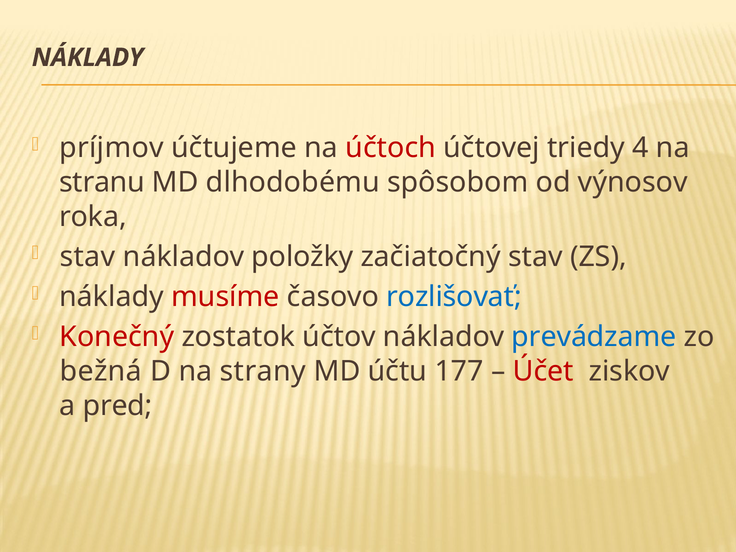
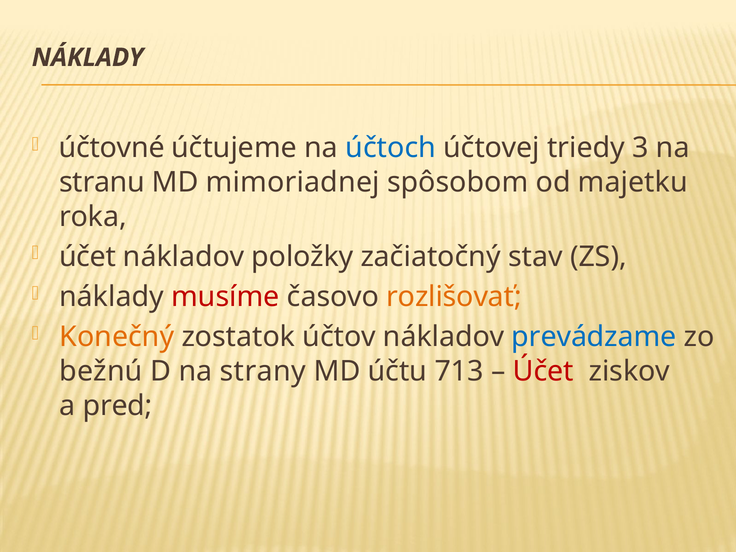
príjmov: príjmov -> účtovné (112, 148)
účtoch colour: red -> blue (391, 148)
4: 4 -> 3 (640, 148)
dlhodobému: dlhodobému -> mimoriadnej (293, 182)
výnosov: výnosov -> majetku (633, 182)
stav: stav -> účet (88, 257)
rozlišovať colour: blue -> orange (454, 297)
Konečný colour: red -> orange (117, 337)
bežná: bežná -> bežnú (101, 371)
177: 177 -> 713 (459, 371)
